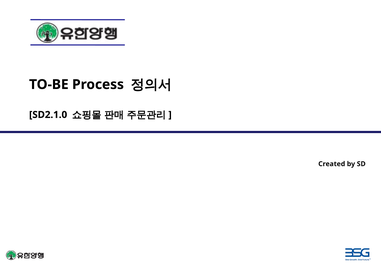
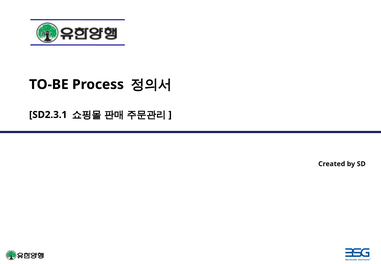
SD2.1.0: SD2.1.0 -> SD2.3.1 (48, 115)
